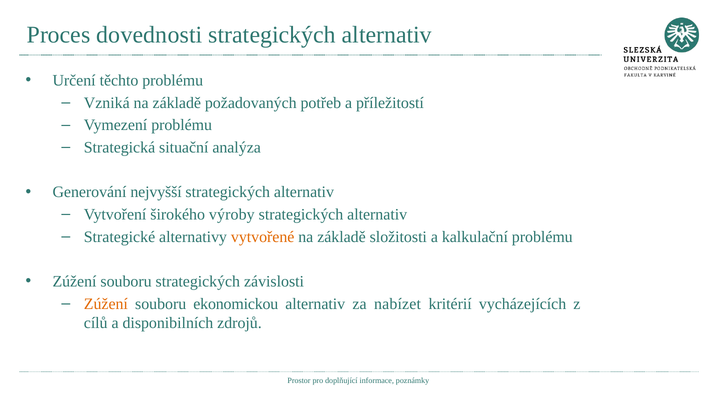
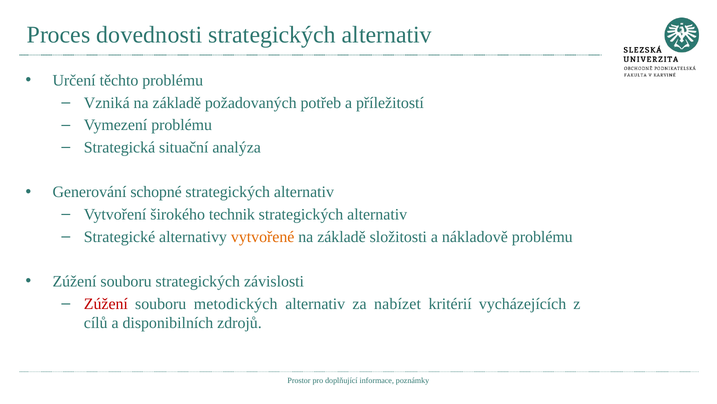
nejvyšší: nejvyšší -> schopné (156, 192)
výroby: výroby -> technik (232, 214)
kalkulační: kalkulační -> nákladově (475, 236)
Zúžení colour: orange -> red (106, 303)
ekonomickou: ekonomickou -> metodických (236, 303)
